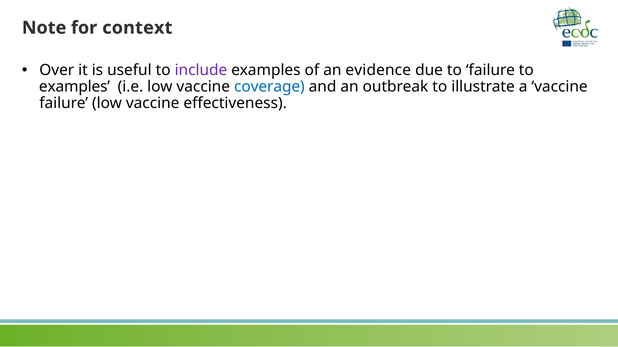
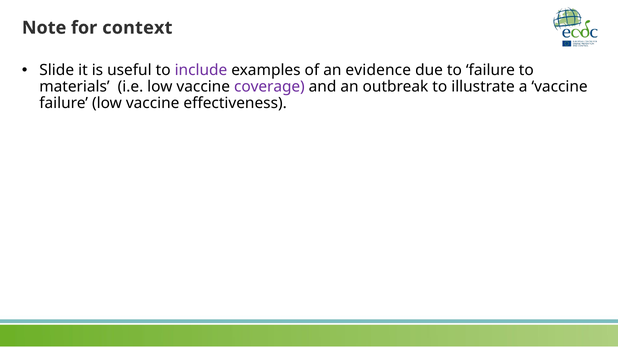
Over: Over -> Slide (57, 70)
examples: examples -> materials (74, 87)
coverage colour: blue -> purple (269, 87)
